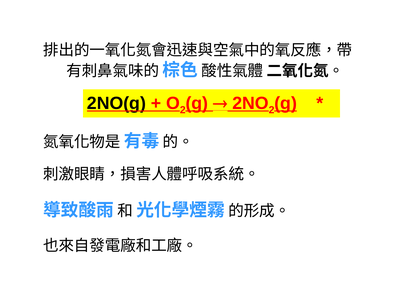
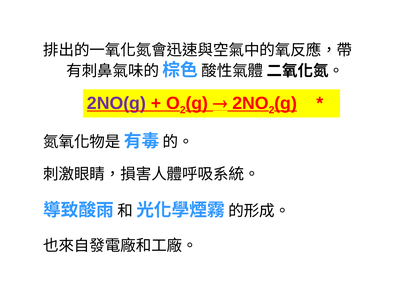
2NO(g colour: black -> purple (116, 103)
